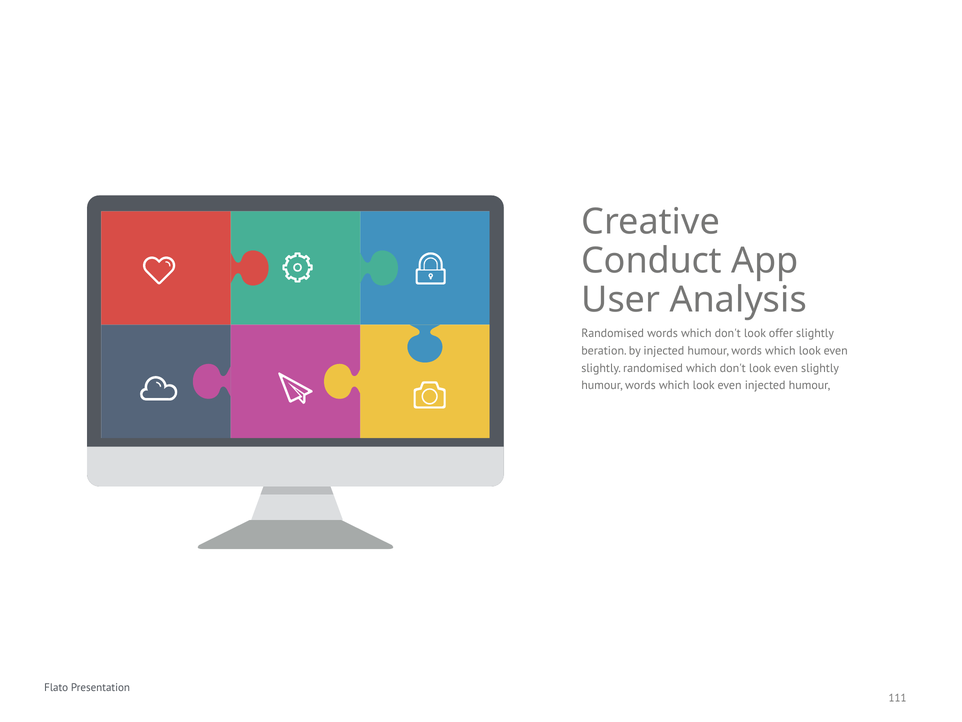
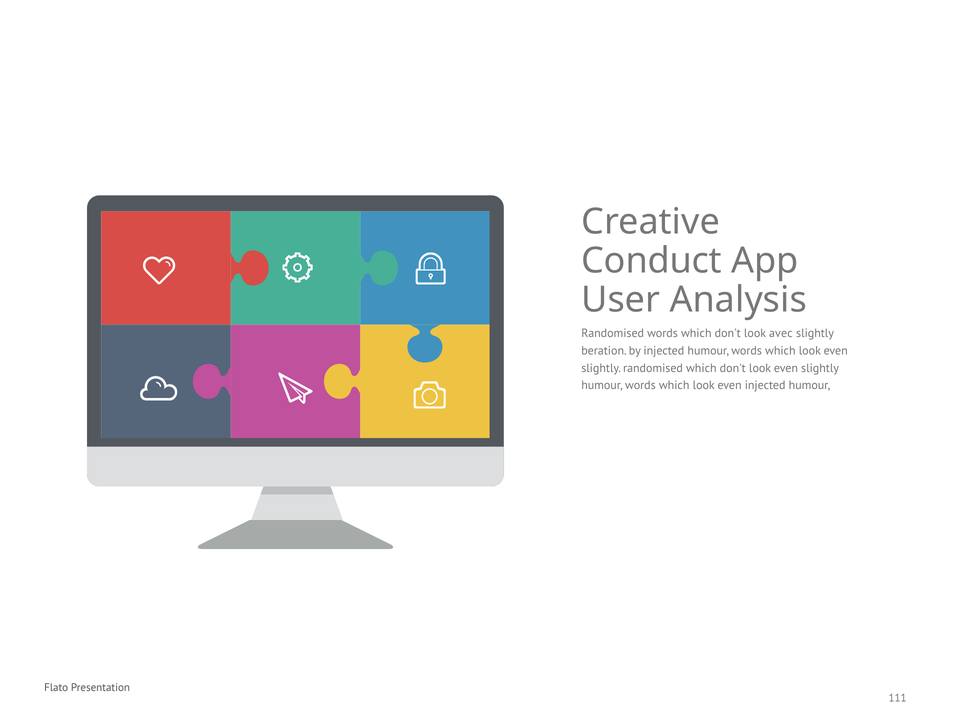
offer: offer -> avec (781, 333)
